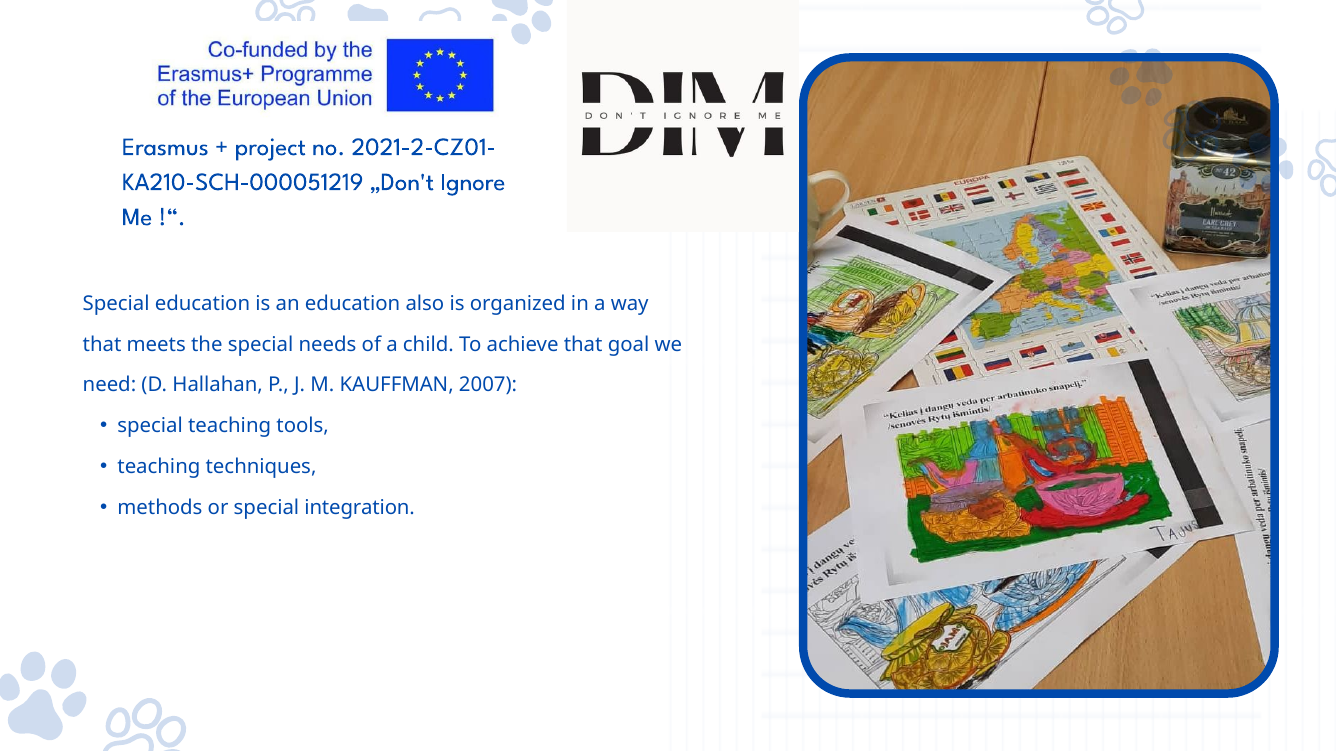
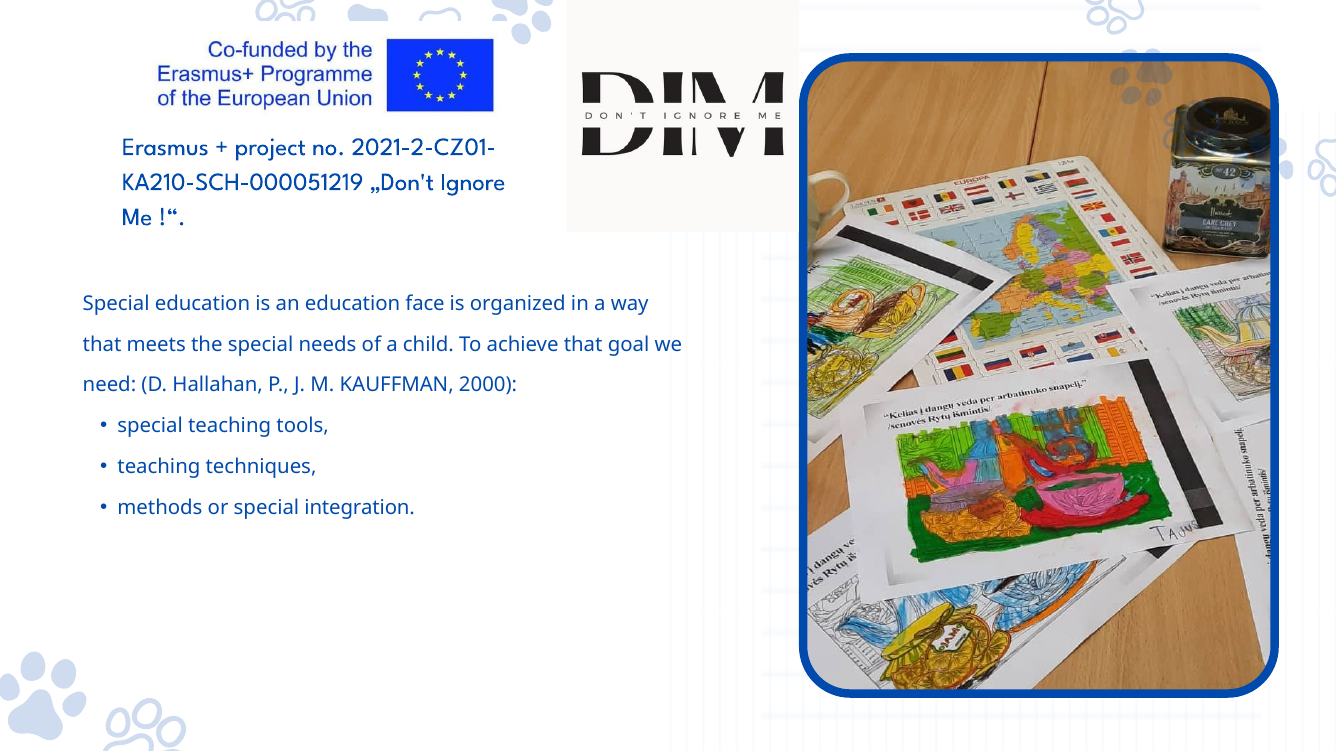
also: also -> face (425, 304)
2007: 2007 -> 2000 (488, 386)
